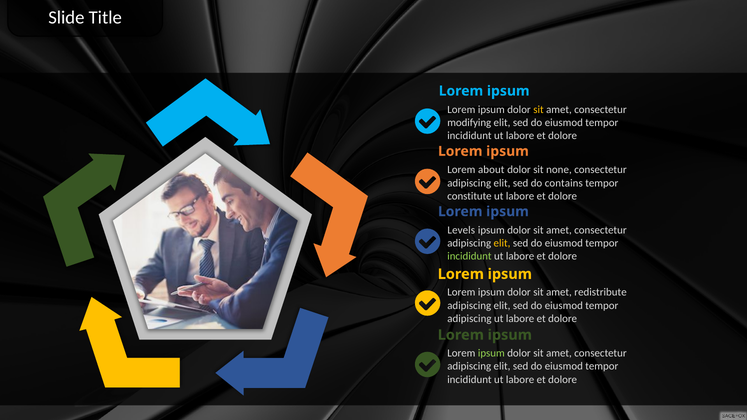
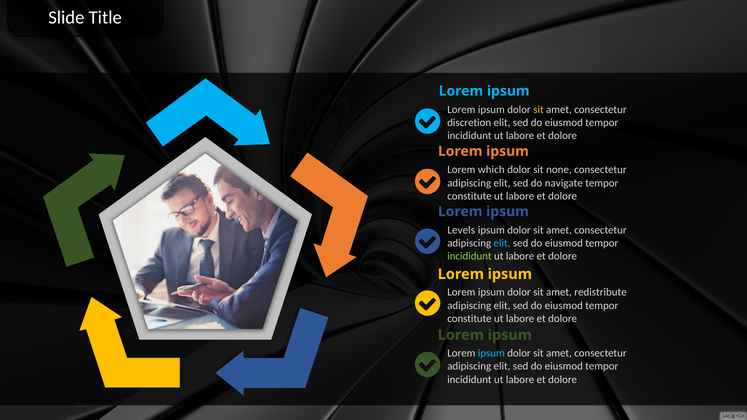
modifying: modifying -> discretion (469, 123)
about: about -> which (491, 170)
contains: contains -> navigate (564, 183)
elit colour: yellow -> light blue (502, 243)
adipiscing: adipiscing -> constitute (469, 319)
ipsum colour: light green -> light blue (491, 353)
